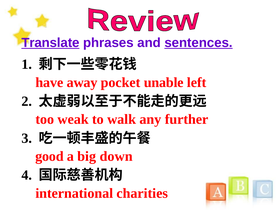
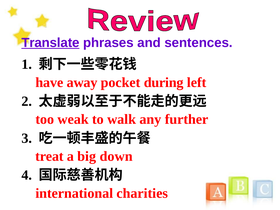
sentences underline: present -> none (199, 43)
unable: unable -> during (164, 82)
good: good -> treat (49, 156)
